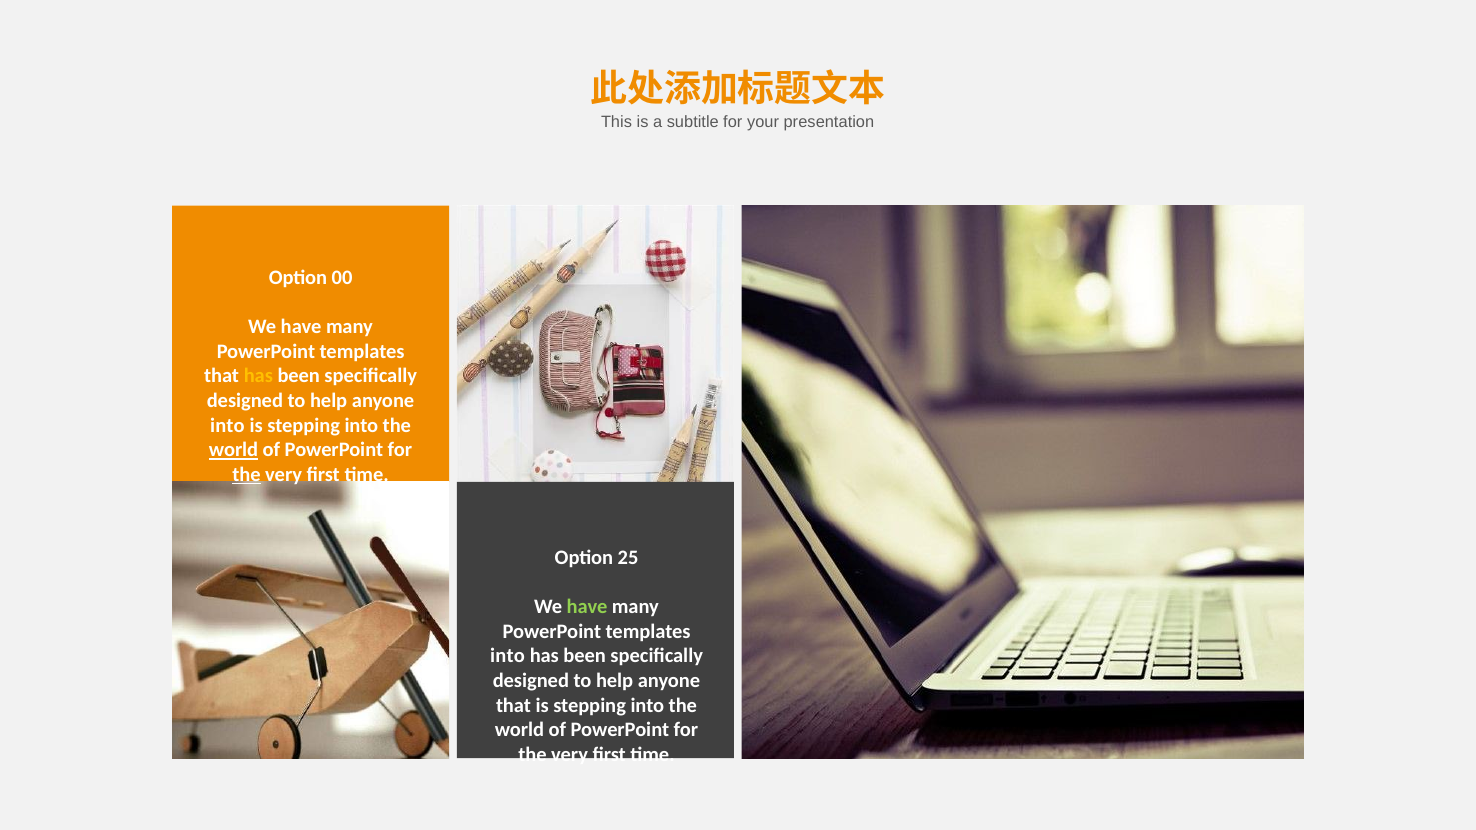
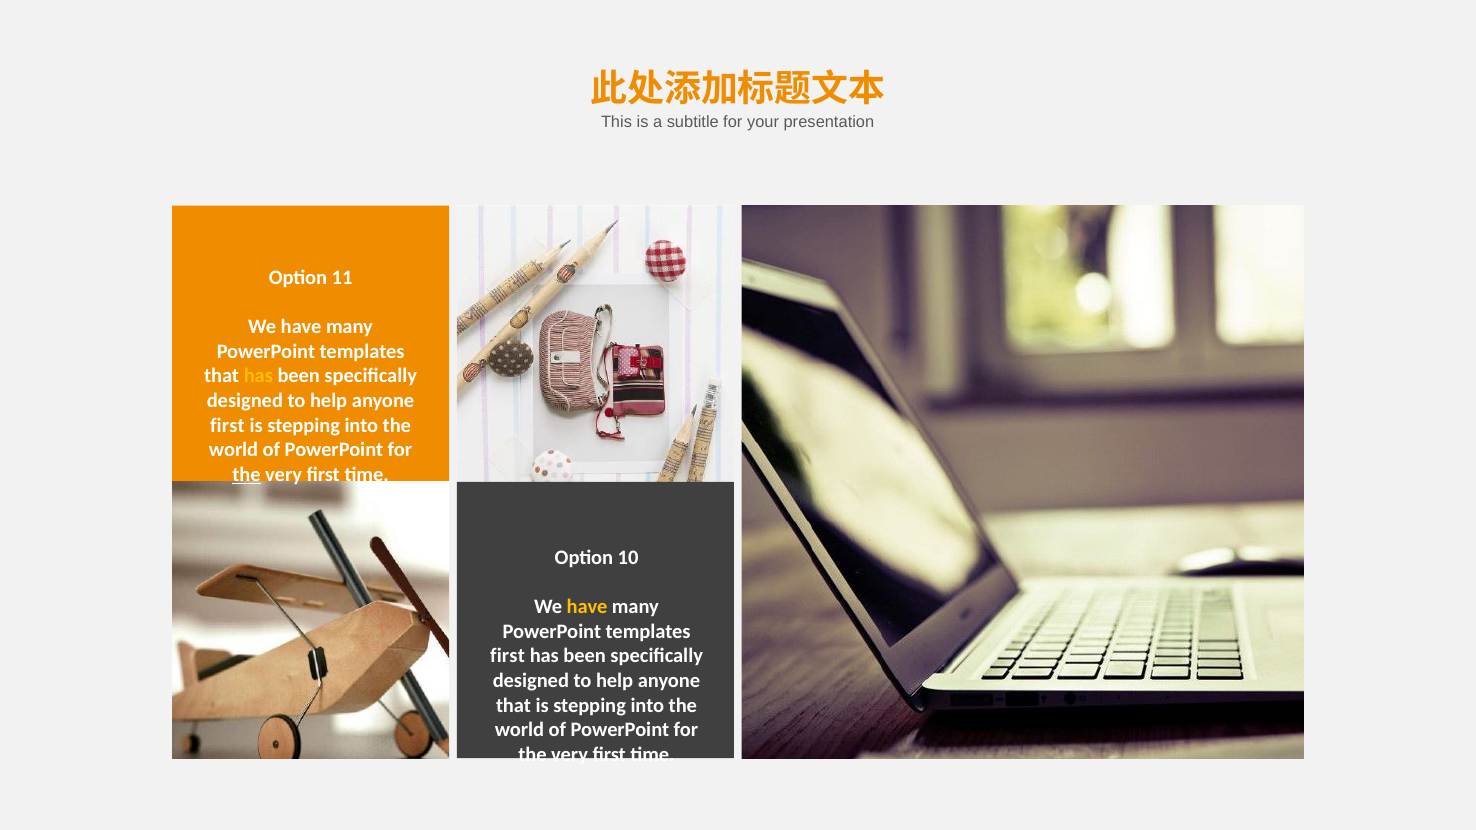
00: 00 -> 11 (342, 278)
into: into -> first (227, 425)
world underline: present -> none (234, 450)
25: 25 -> 10 (628, 557)
have colour: light green -> yellow (587, 607)
into: into -> first (508, 656)
